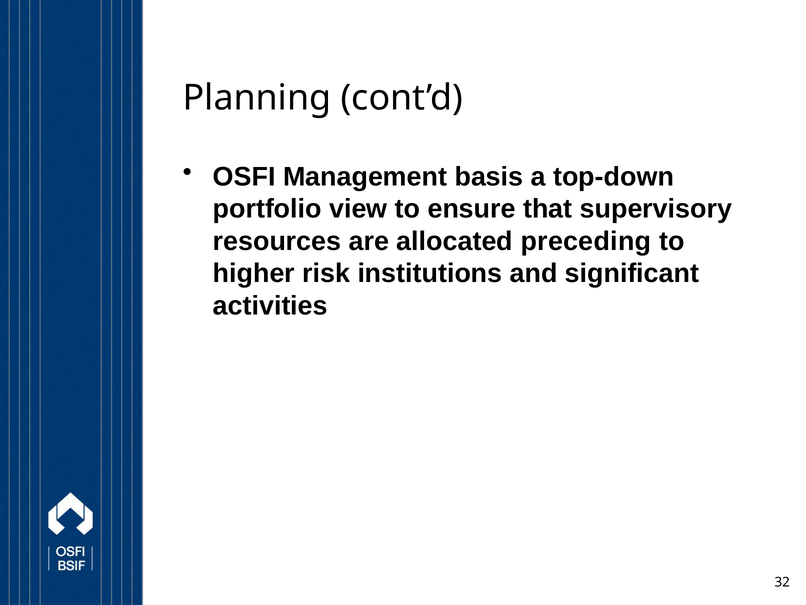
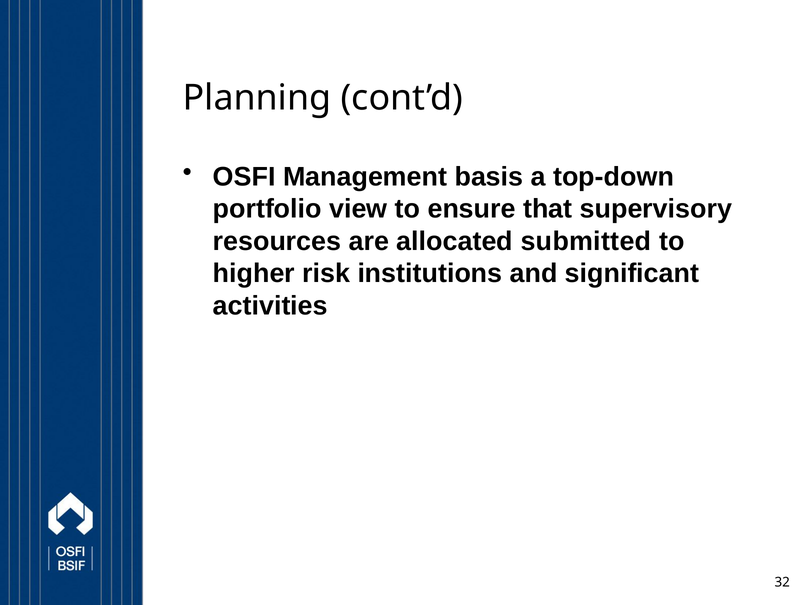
preceding: preceding -> submitted (586, 241)
